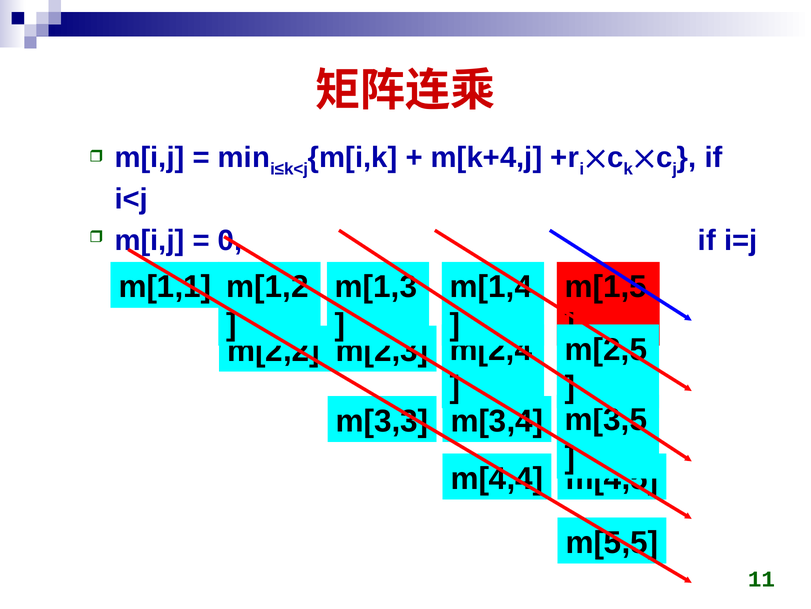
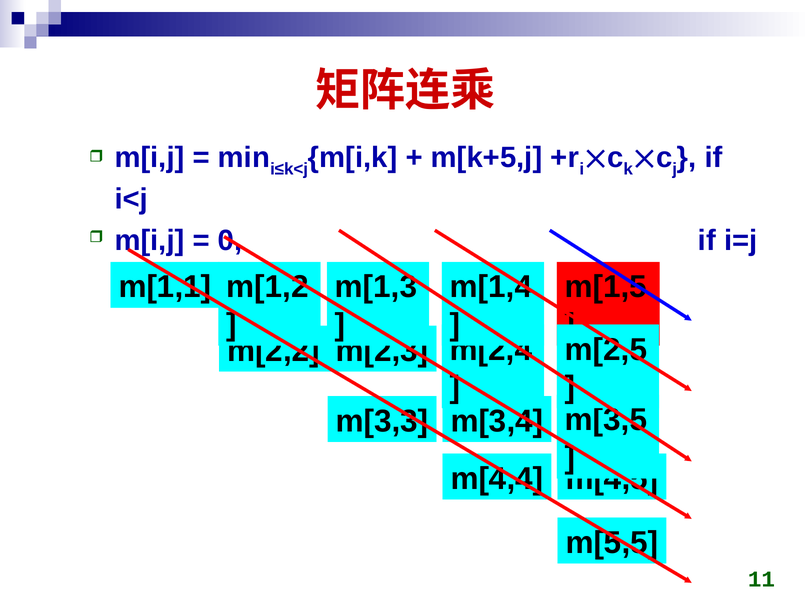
m[k+4,j: m[k+4,j -> m[k+5,j (487, 157)
